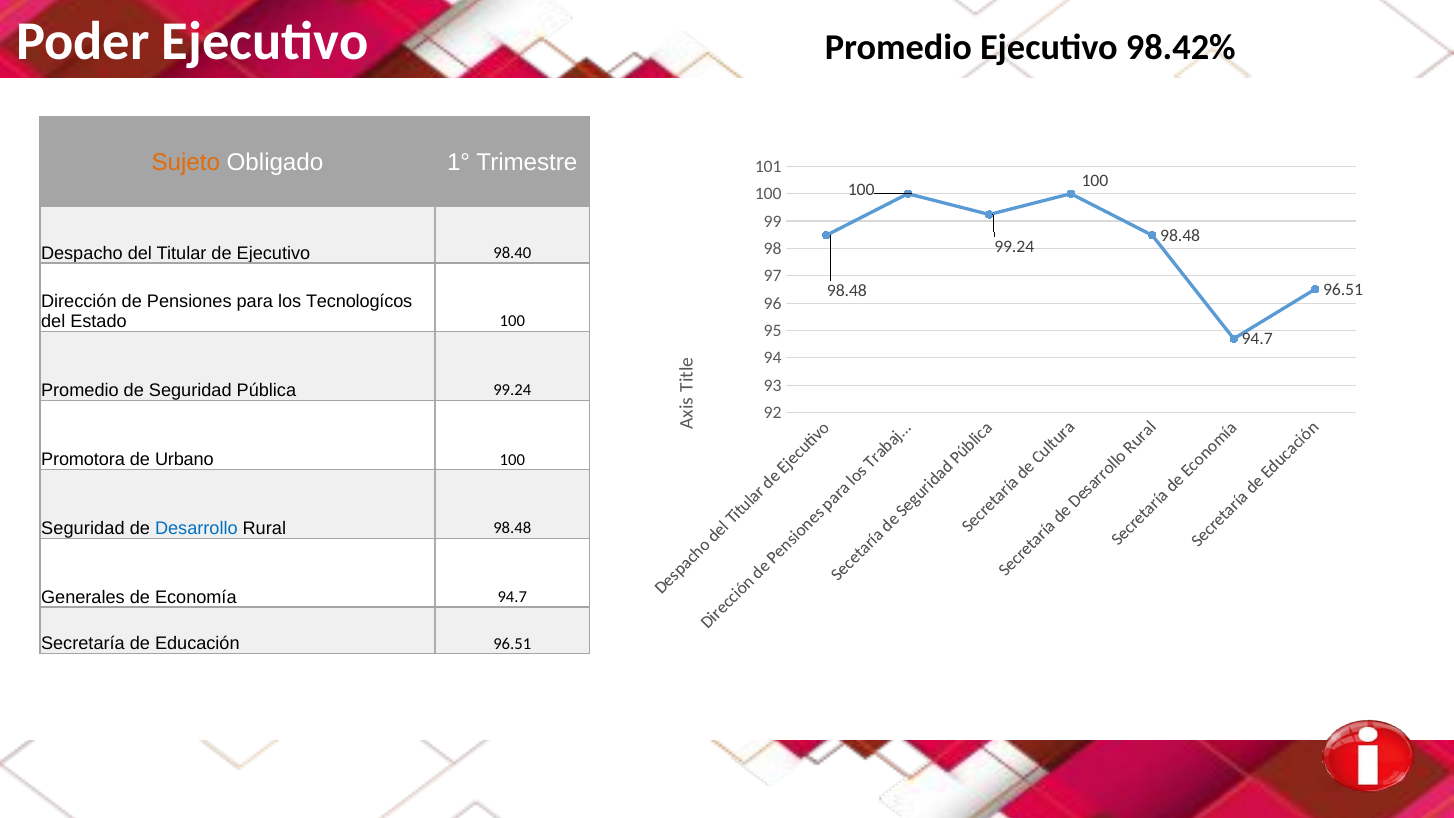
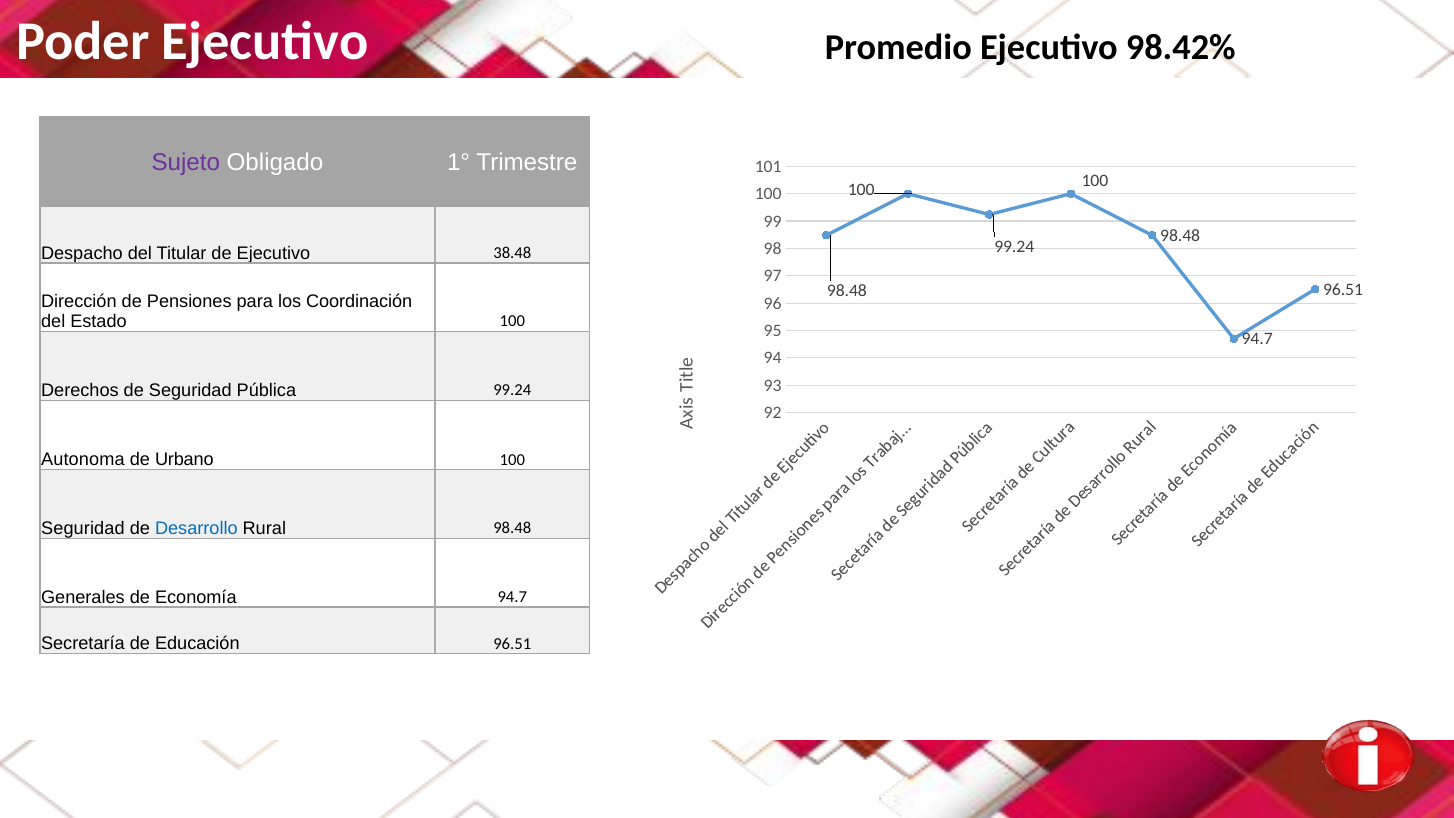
Sujeto colour: orange -> purple (186, 162)
98.40: 98.40 -> 38.48 (512, 253)
Tecnologícos: Tecnologícos -> Coordinación (359, 301)
Promedio: Promedio -> Derechos (80, 390)
Promotora: Promotora -> Autonoma (83, 460)
